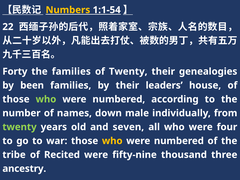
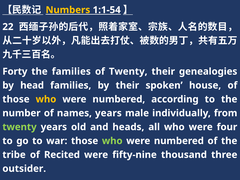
been: been -> head (32, 85)
leaders: leaders -> spoken (164, 85)
who colour: light green -> yellow (46, 99)
names down: down -> years (108, 113)
seven: seven -> heads (128, 127)
who colour: yellow -> light green (112, 141)
ancestry: ancestry -> outsider (24, 169)
